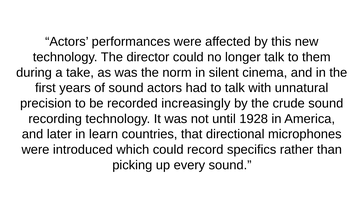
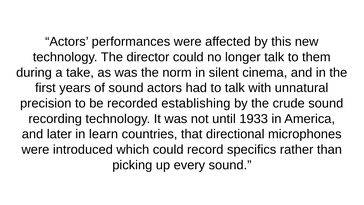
increasingly: increasingly -> establishing (196, 103)
1928: 1928 -> 1933 (254, 119)
